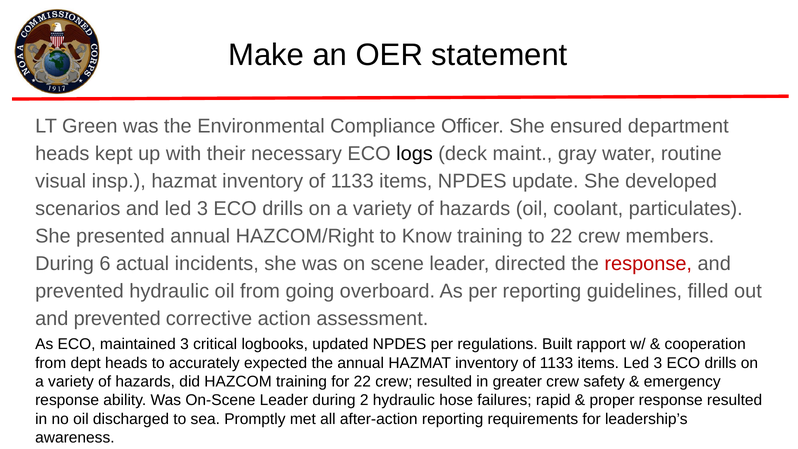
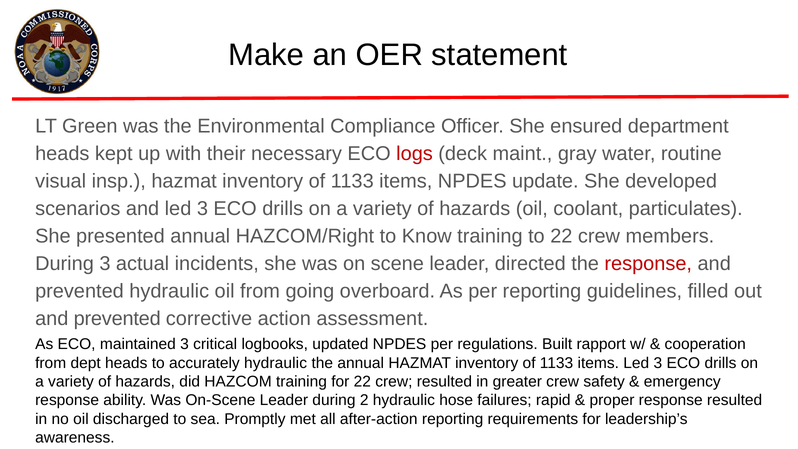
logs colour: black -> red (415, 154)
During 6: 6 -> 3 (105, 264)
accurately expected: expected -> hydraulic (276, 363)
